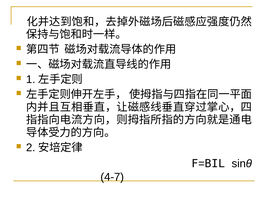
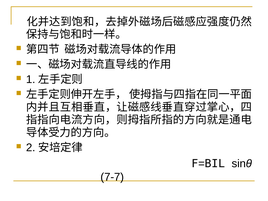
4-7: 4-7 -> 7-7 (112, 177)
